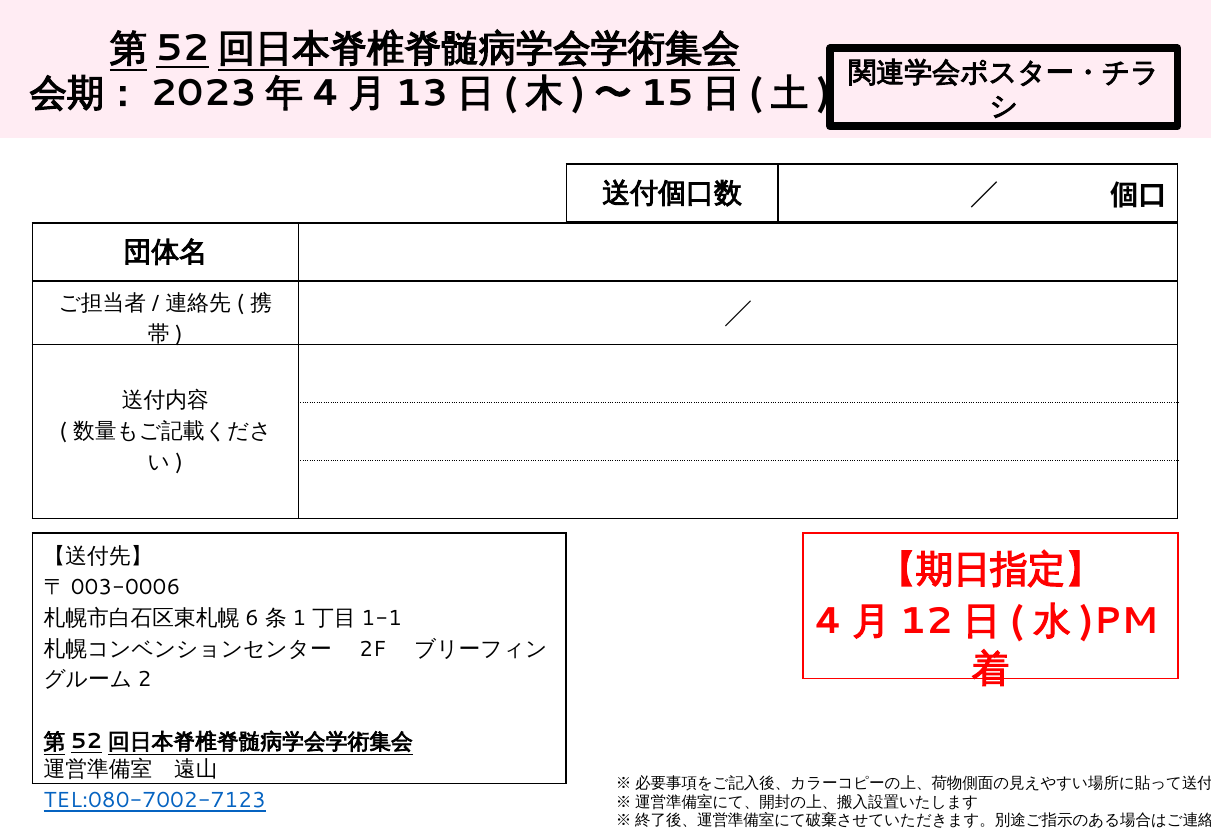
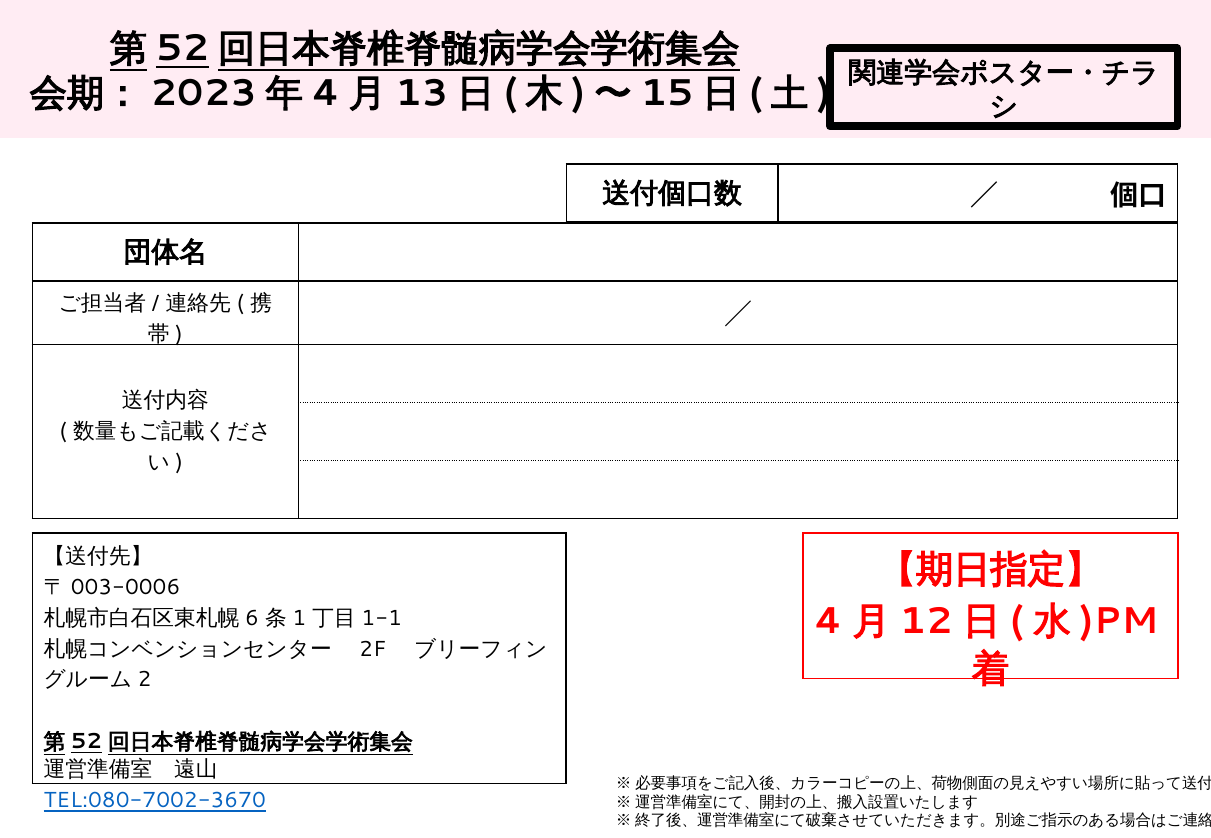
TEL:080-7002-7123: TEL:080-7002-7123 -> TEL:080-7002-3670 (155, 801)
